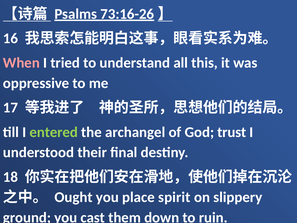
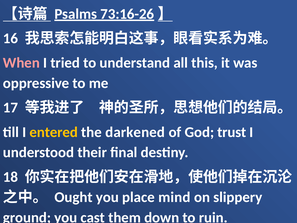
entered colour: light green -> yellow (54, 132)
archangel: archangel -> darkened (135, 132)
spirit: spirit -> mind (174, 197)
